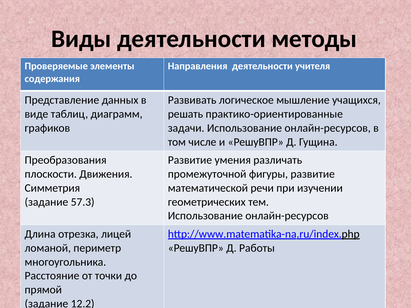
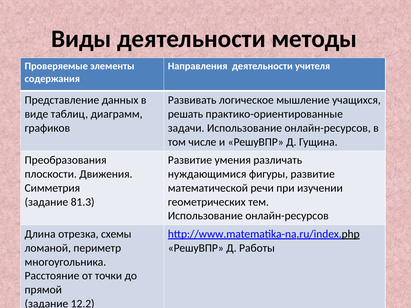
промежуточной: промежуточной -> нуждающимися (207, 174)
57.3: 57.3 -> 81.3 (83, 202)
лицей: лицей -> схемы (116, 234)
